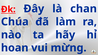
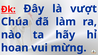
chan: chan -> vượt (84, 9)
